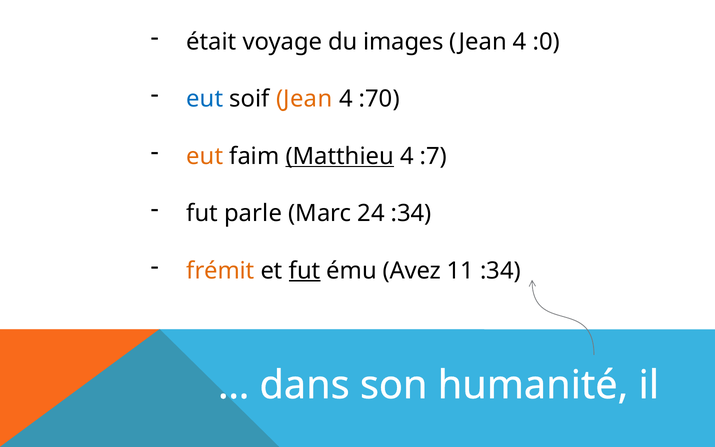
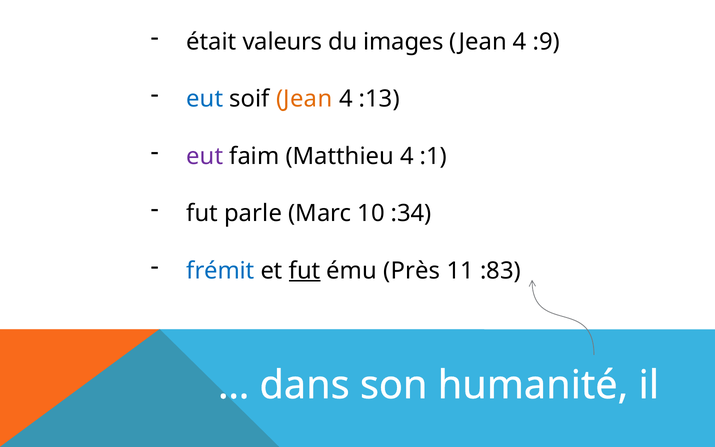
voyage: voyage -> valeurs (282, 42)
:0: :0 -> :9 (546, 42)
:70: :70 -> :13 (379, 99)
eut colour: orange -> purple (205, 156)
Matthieu underline: present -> none (340, 156)
:7: :7 -> :1 (433, 156)
24: 24 -> 10 (371, 213)
frémit colour: orange -> blue (220, 271)
Avez: Avez -> Près (412, 271)
11 :34: :34 -> :83 (501, 271)
